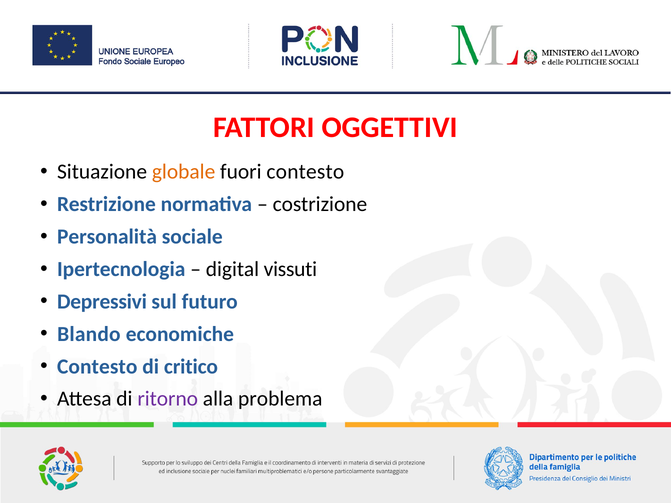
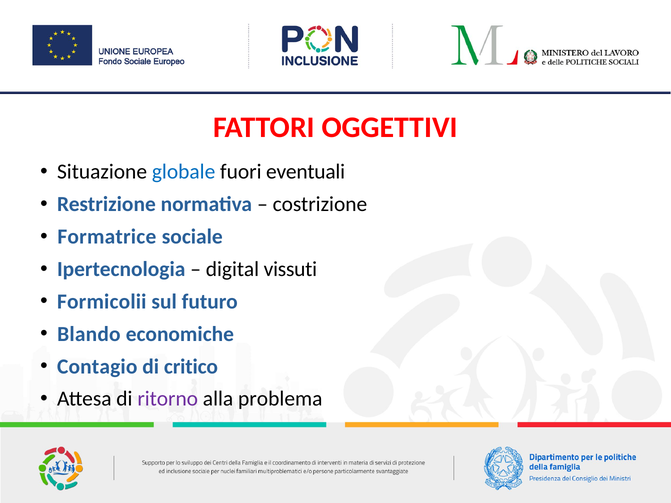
globale colour: orange -> blue (184, 172)
fuori contesto: contesto -> eventuali (306, 172)
Personalità: Personalità -> Formatrice (107, 237)
Depressivi: Depressivi -> Formicolii (102, 302)
Contesto: Contesto -> Contagio (97, 367)
